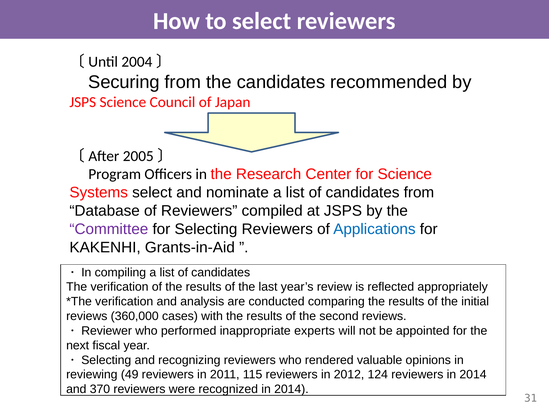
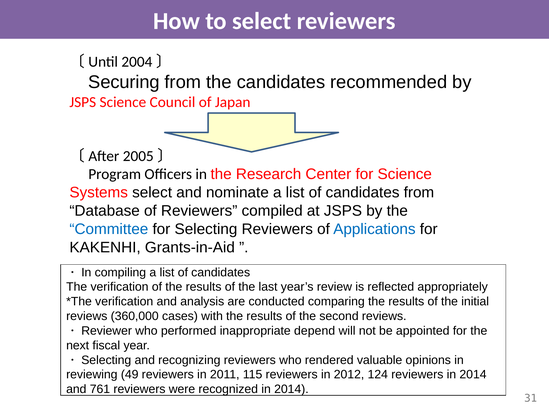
Committee colour: purple -> blue (109, 230)
experts: experts -> depend (315, 331)
370: 370 -> 761 (100, 390)
